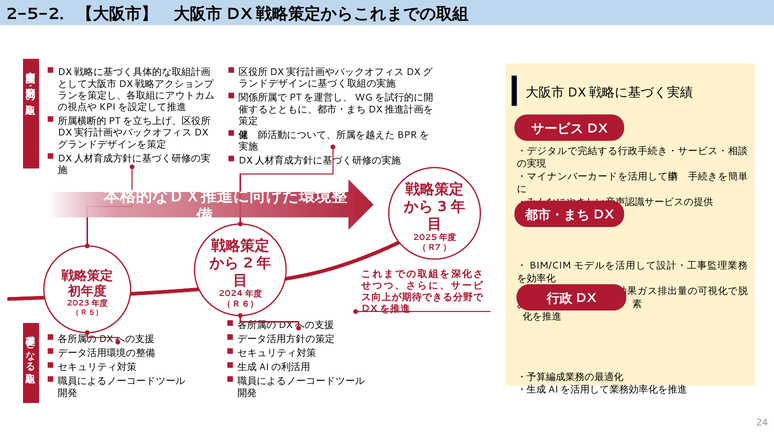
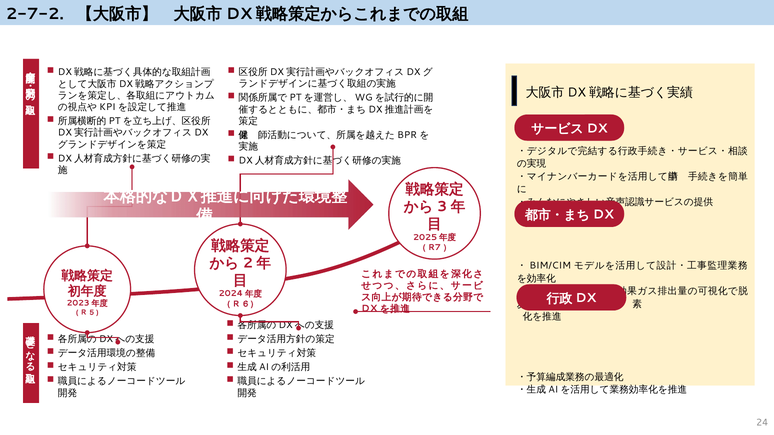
2-5-2: 2-5-2 -> 2-7-2 (35, 14)
